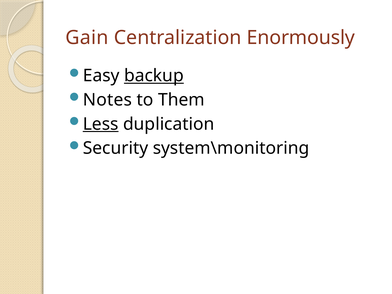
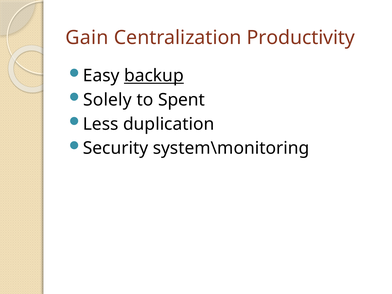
Enormously: Enormously -> Productivity (301, 38)
Notes: Notes -> Solely (107, 100)
Them: Them -> Spent (181, 100)
Less underline: present -> none (101, 124)
